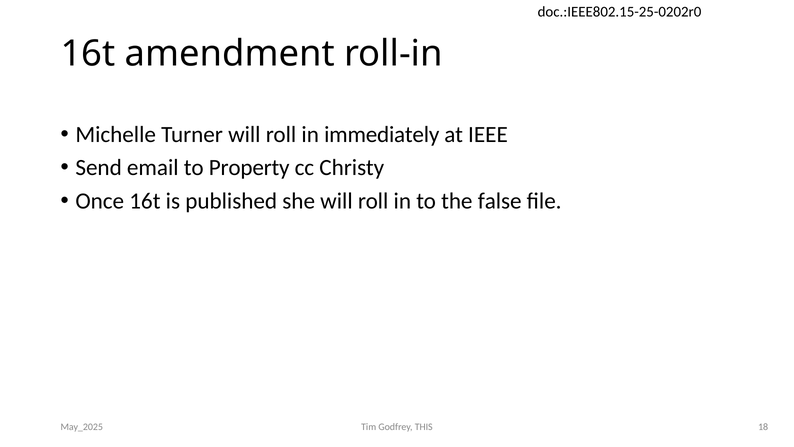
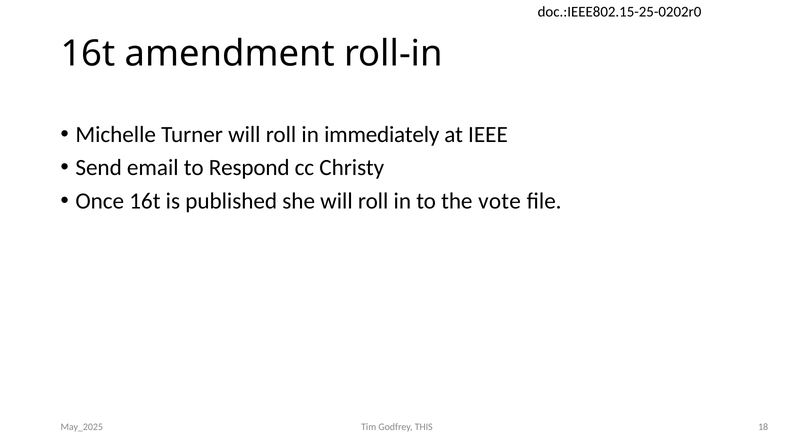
Property: Property -> Respond (249, 168)
false: false -> vote (500, 201)
